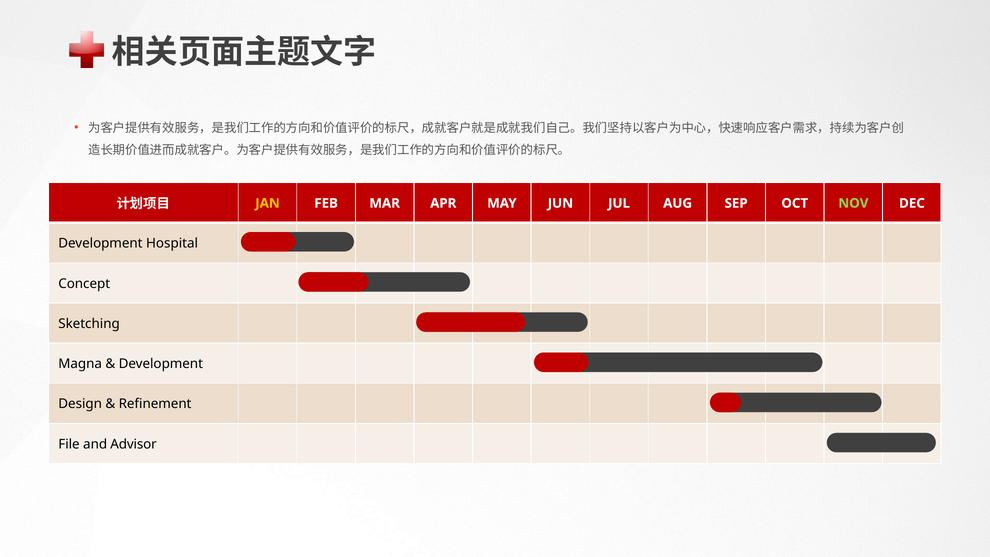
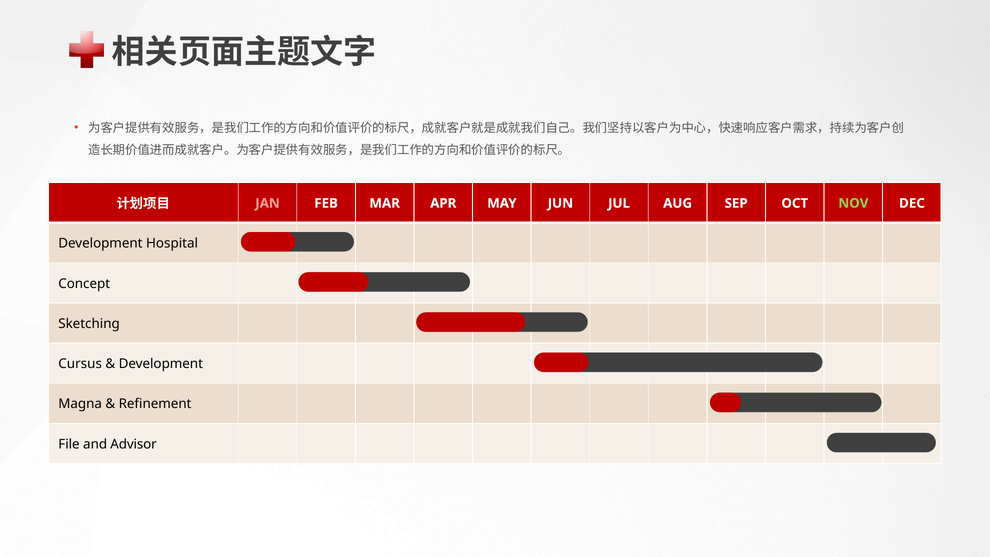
JAN colour: yellow -> pink (268, 203)
Magna: Magna -> Cursus (80, 364)
Design: Design -> Magna (80, 404)
